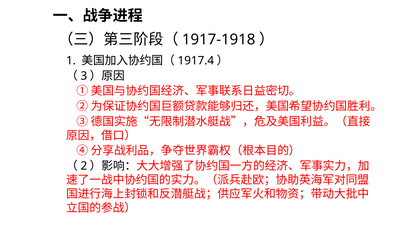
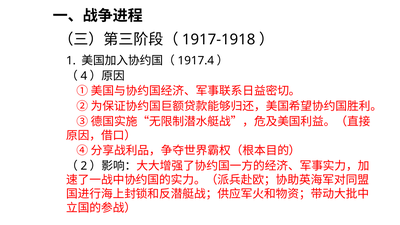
3: 3 -> 4 (84, 76)
